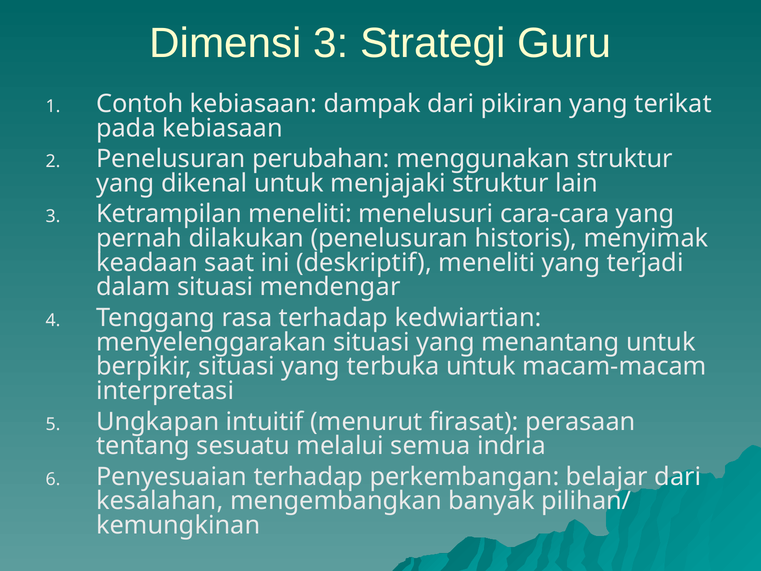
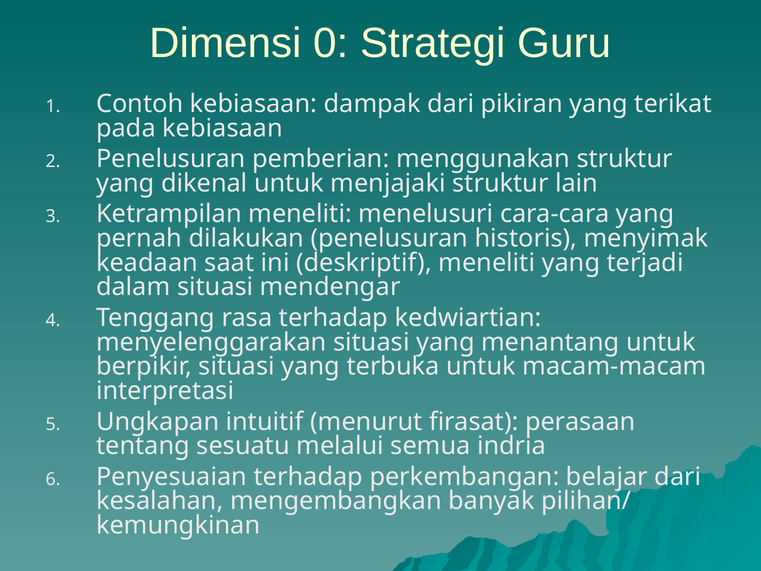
Dimensi 3: 3 -> 0 (331, 43)
perubahan: perubahan -> pemberian (321, 159)
